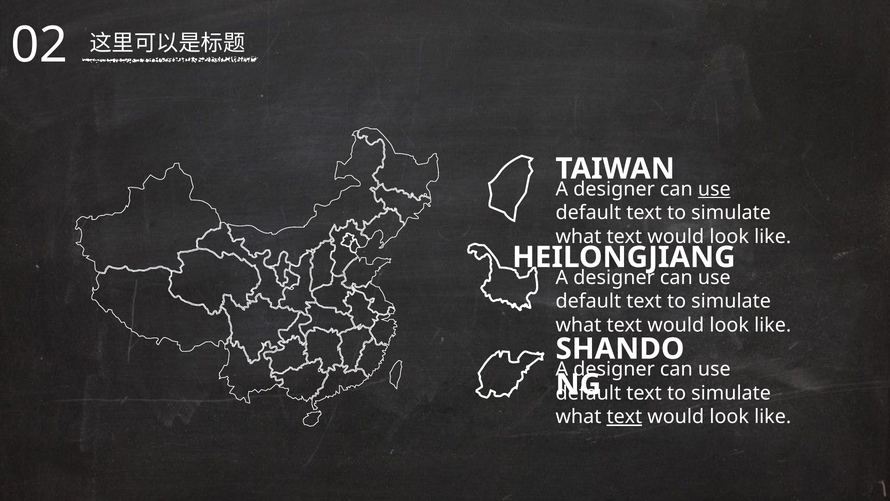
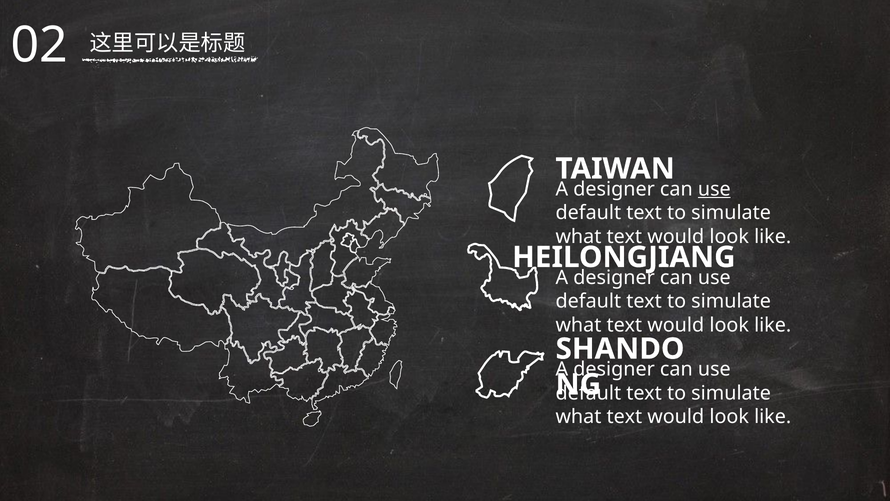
text underline: present -> none (624, 417)
